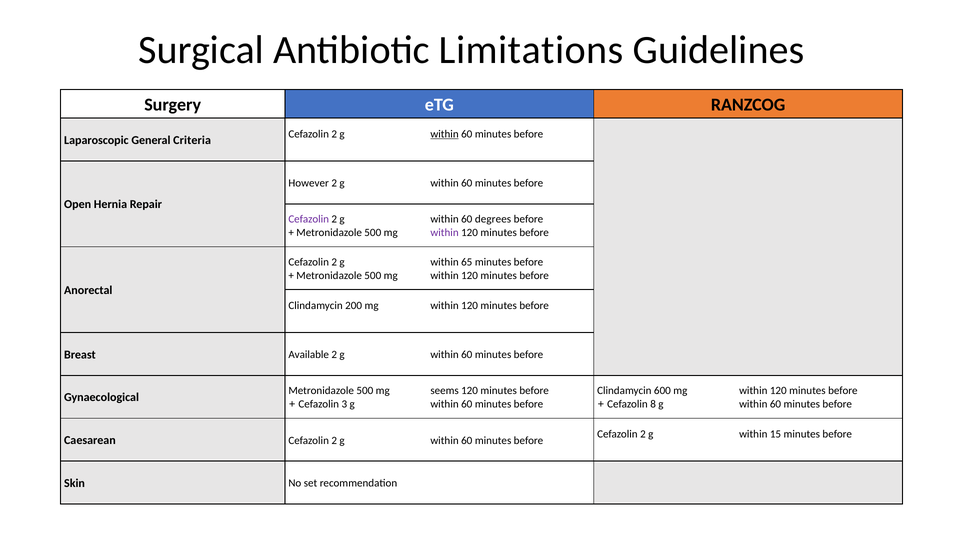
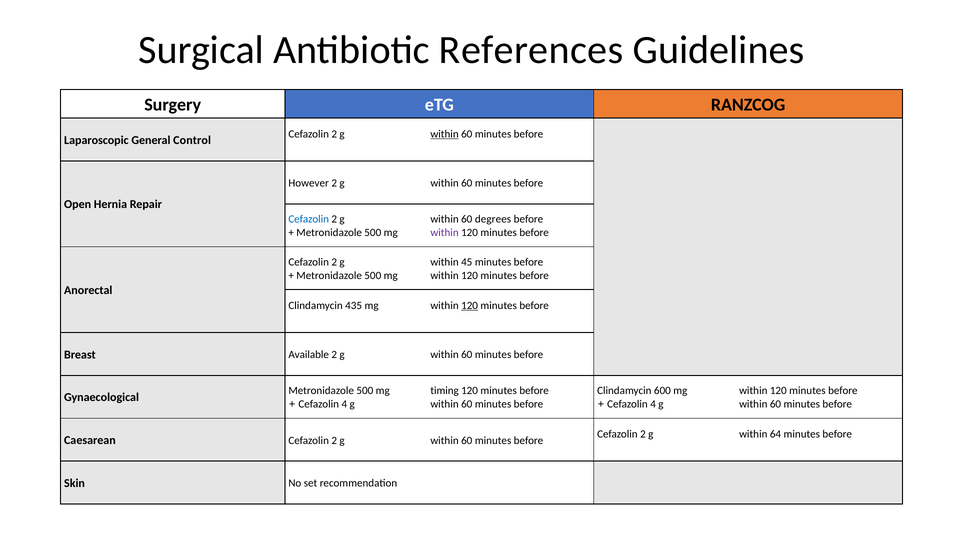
Limitations: Limitations -> References (531, 50)
Criteria: Criteria -> Control (192, 140)
Cefazolin colour: purple -> blue (309, 219)
65: 65 -> 45 (467, 262)
200: 200 -> 435 (354, 305)
120 underline: none -> present (470, 305)
seems: seems -> timing (445, 390)
3: 3 -> 4 (344, 404)
8: 8 -> 4 (653, 404)
15: 15 -> 64 (776, 434)
